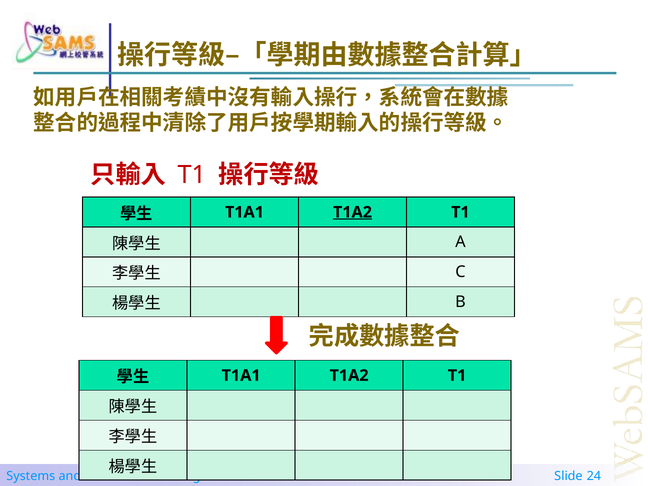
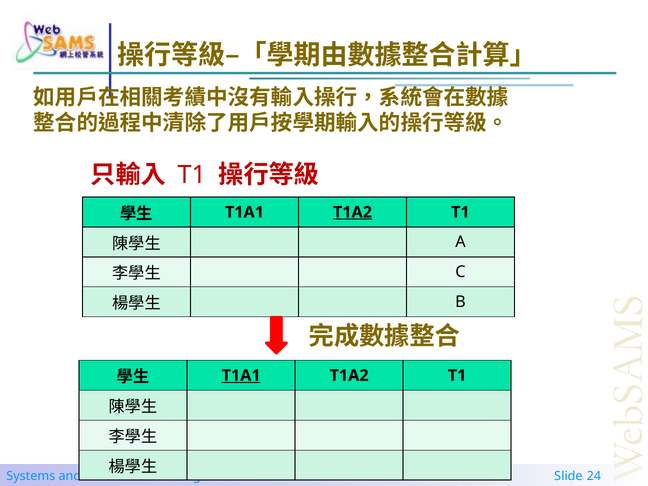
T1A1 underline: none -> present (241, 375)
